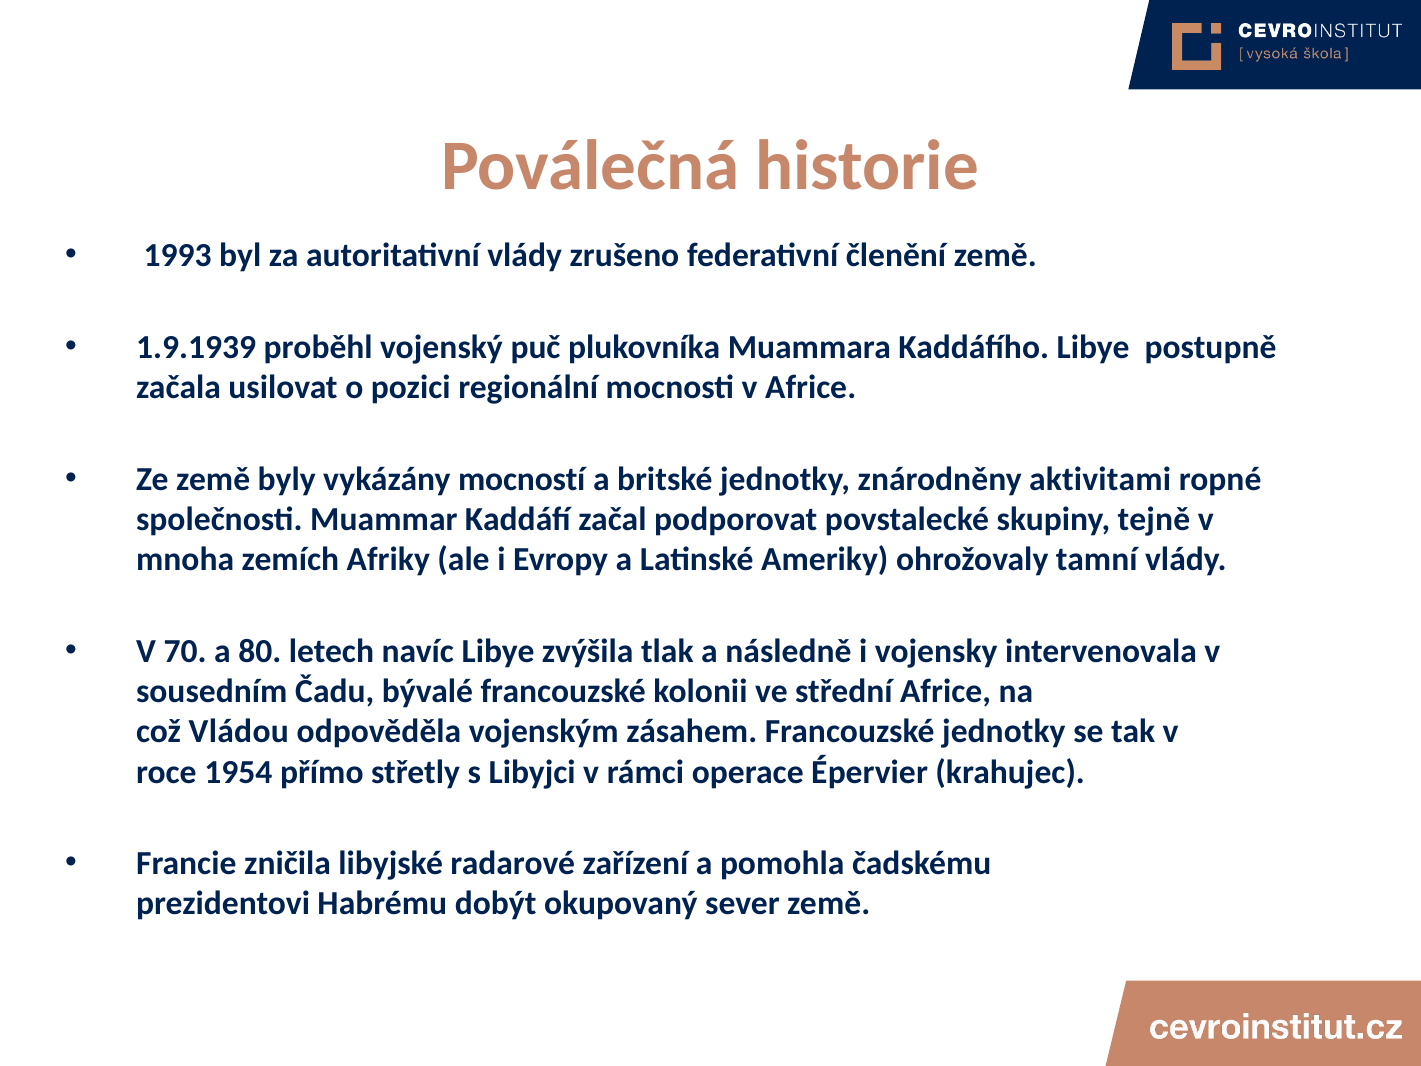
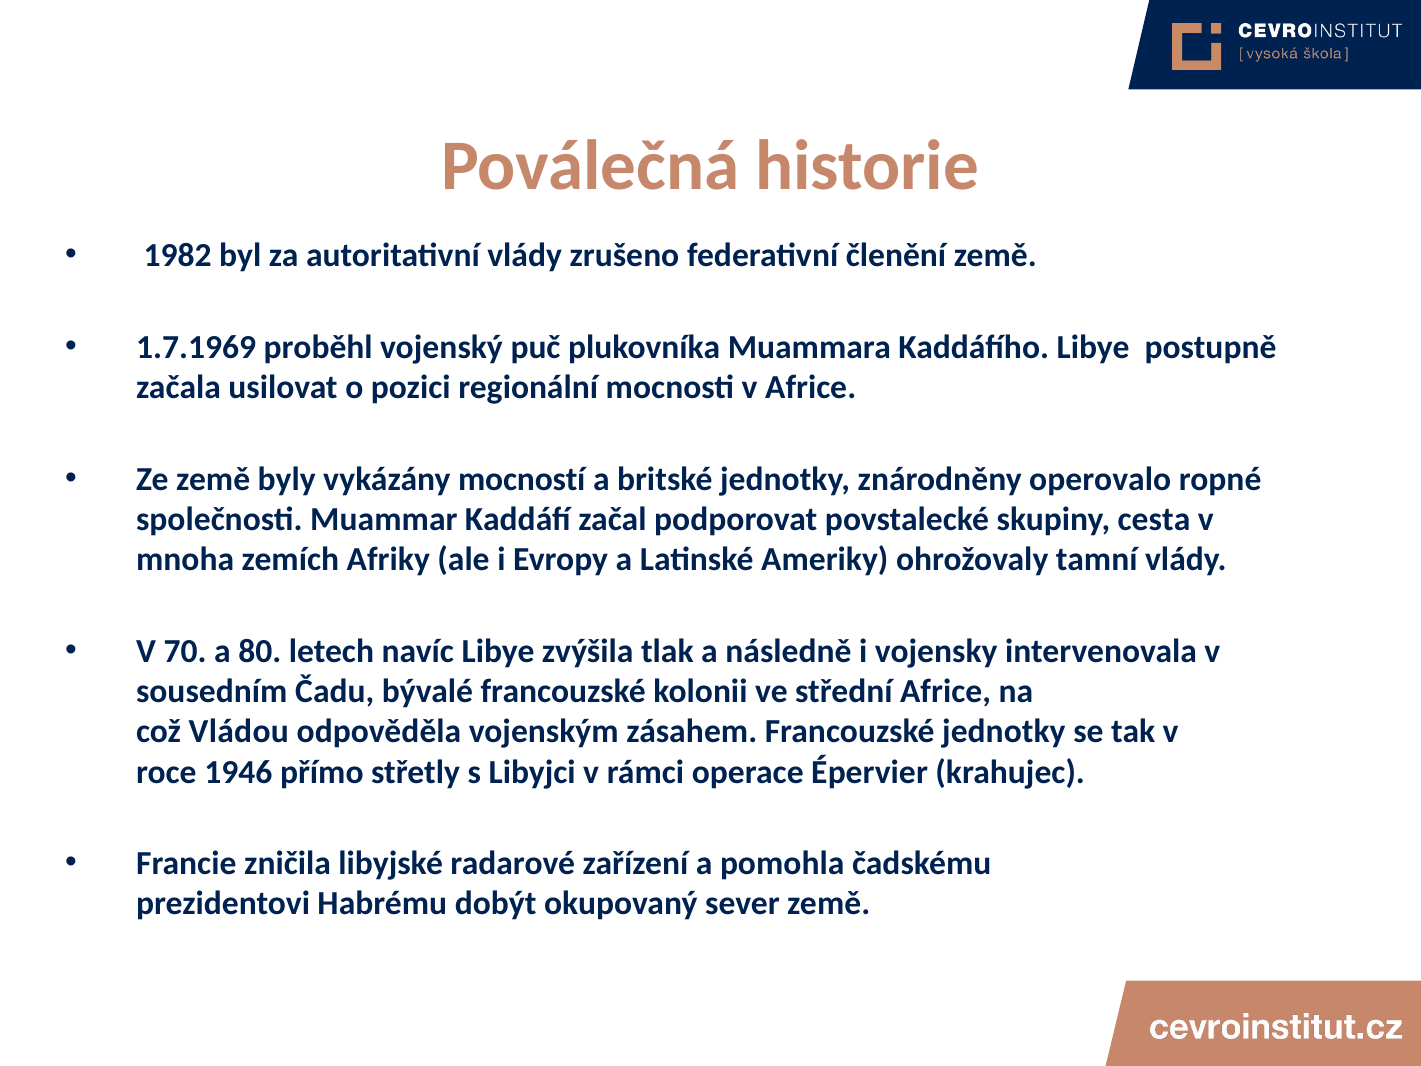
1993: 1993 -> 1982 (178, 255)
1.9.1939: 1.9.1939 -> 1.7.1969 (196, 347)
aktivitami: aktivitami -> operovalo (1100, 479)
tejně: tejně -> cesta (1154, 519)
1954: 1954 -> 1946 (238, 772)
